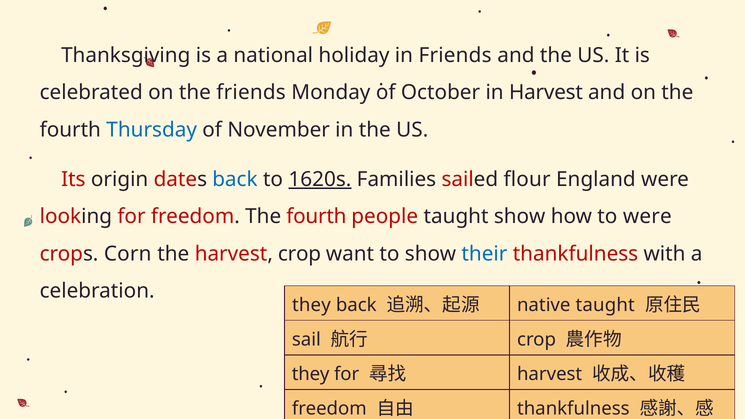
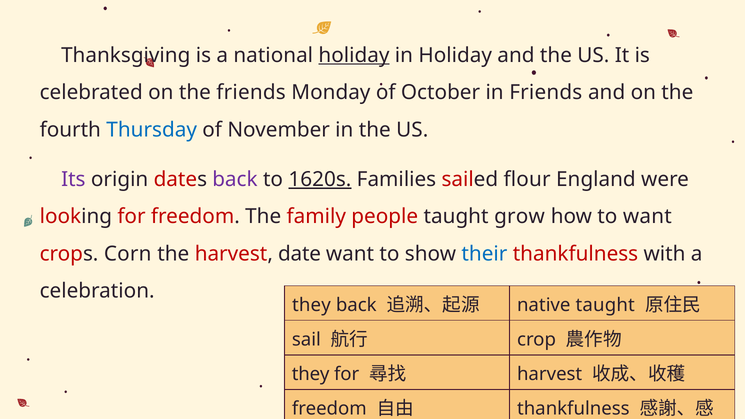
holiday underline: none -> present (354, 55)
in Friends: Friends -> Holiday (455, 55)
in Harvest: Harvest -> Friends (546, 92)
Its colour: red -> purple (73, 179)
back colour: blue -> purple (235, 179)
freedom The fourth: fourth -> family (316, 217)
taught show: show -> grow (520, 217)
to were: were -> want (647, 217)
harvest crop: crop -> date (300, 254)
